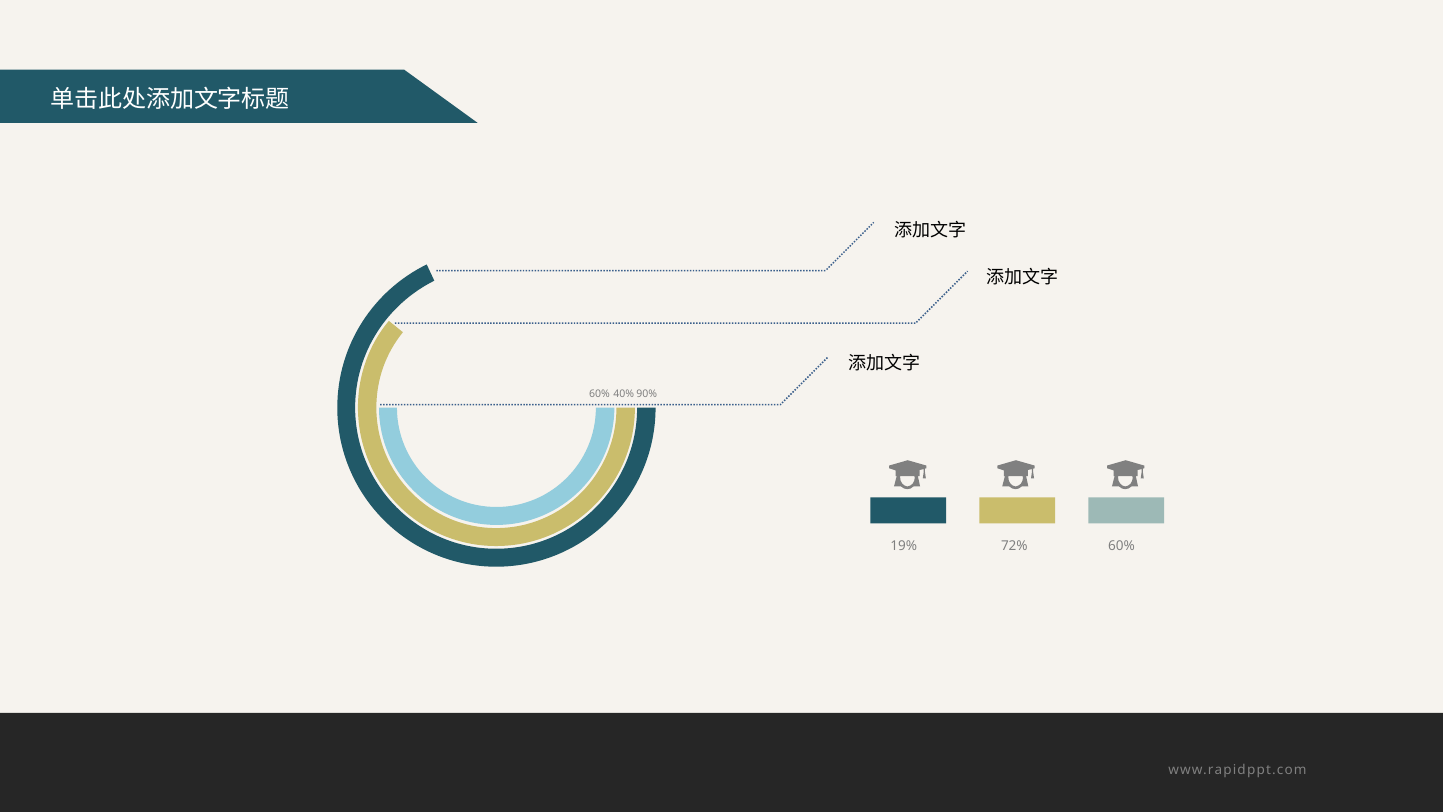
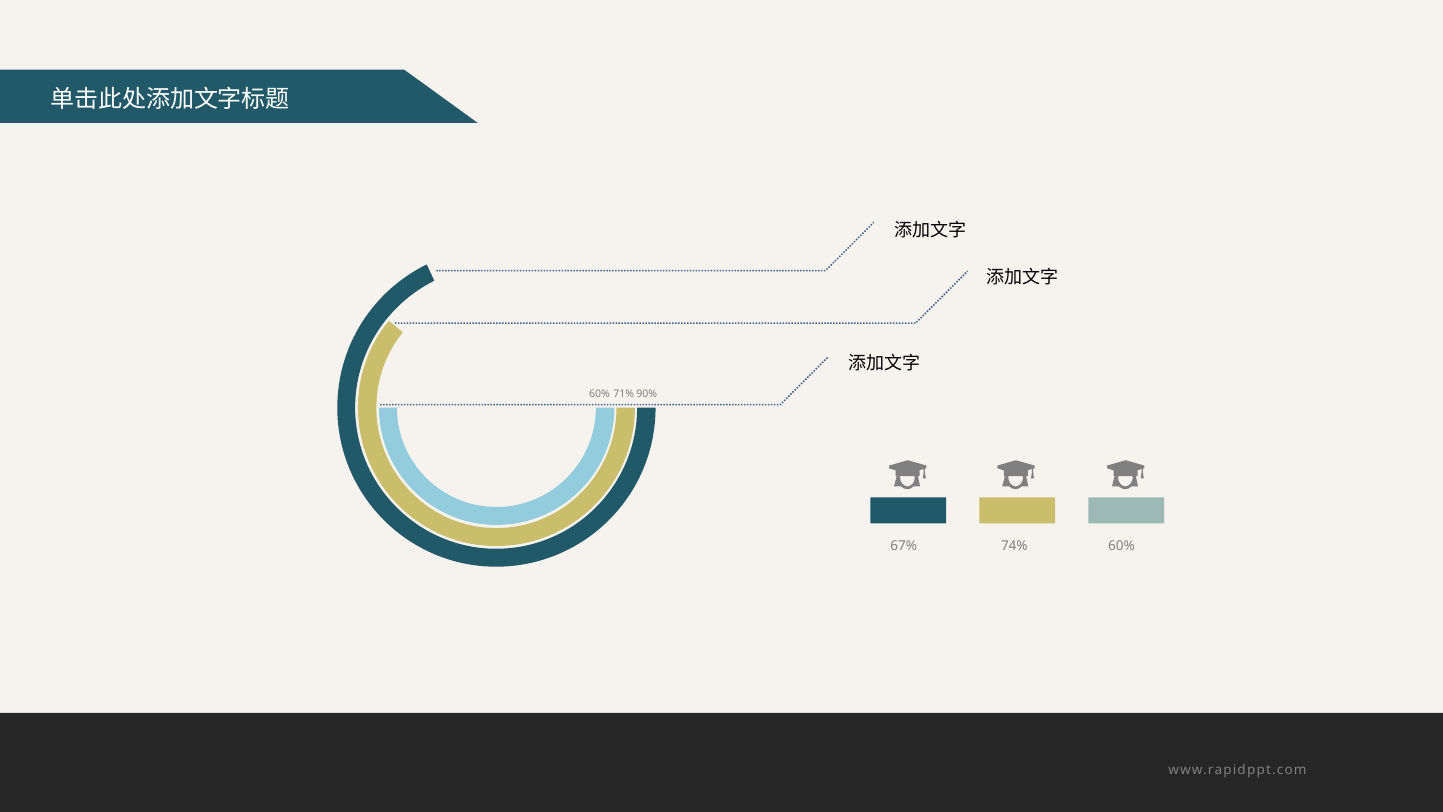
40%: 40% -> 71% (624, 394)
19%: 19% -> 67% (904, 545)
72%: 72% -> 74% (1014, 545)
